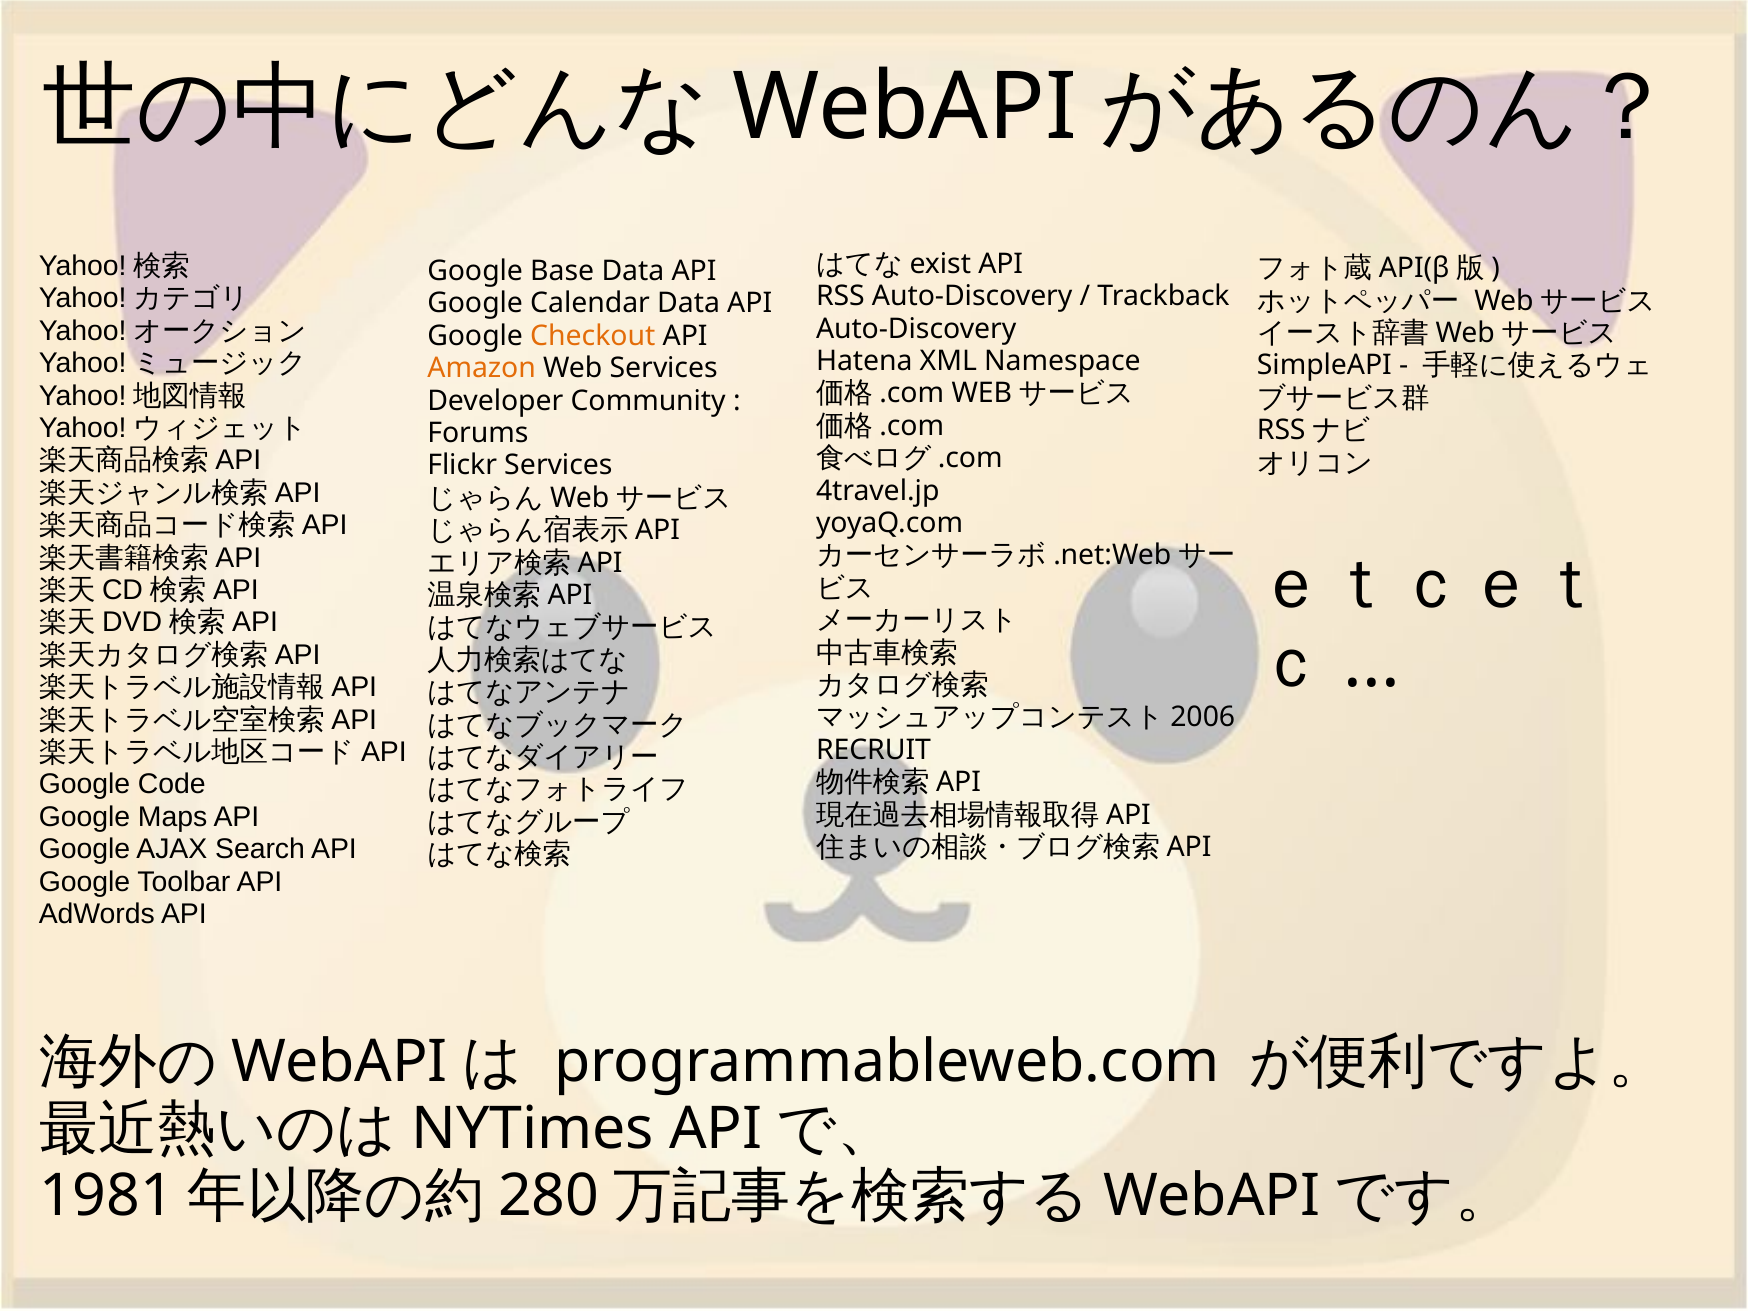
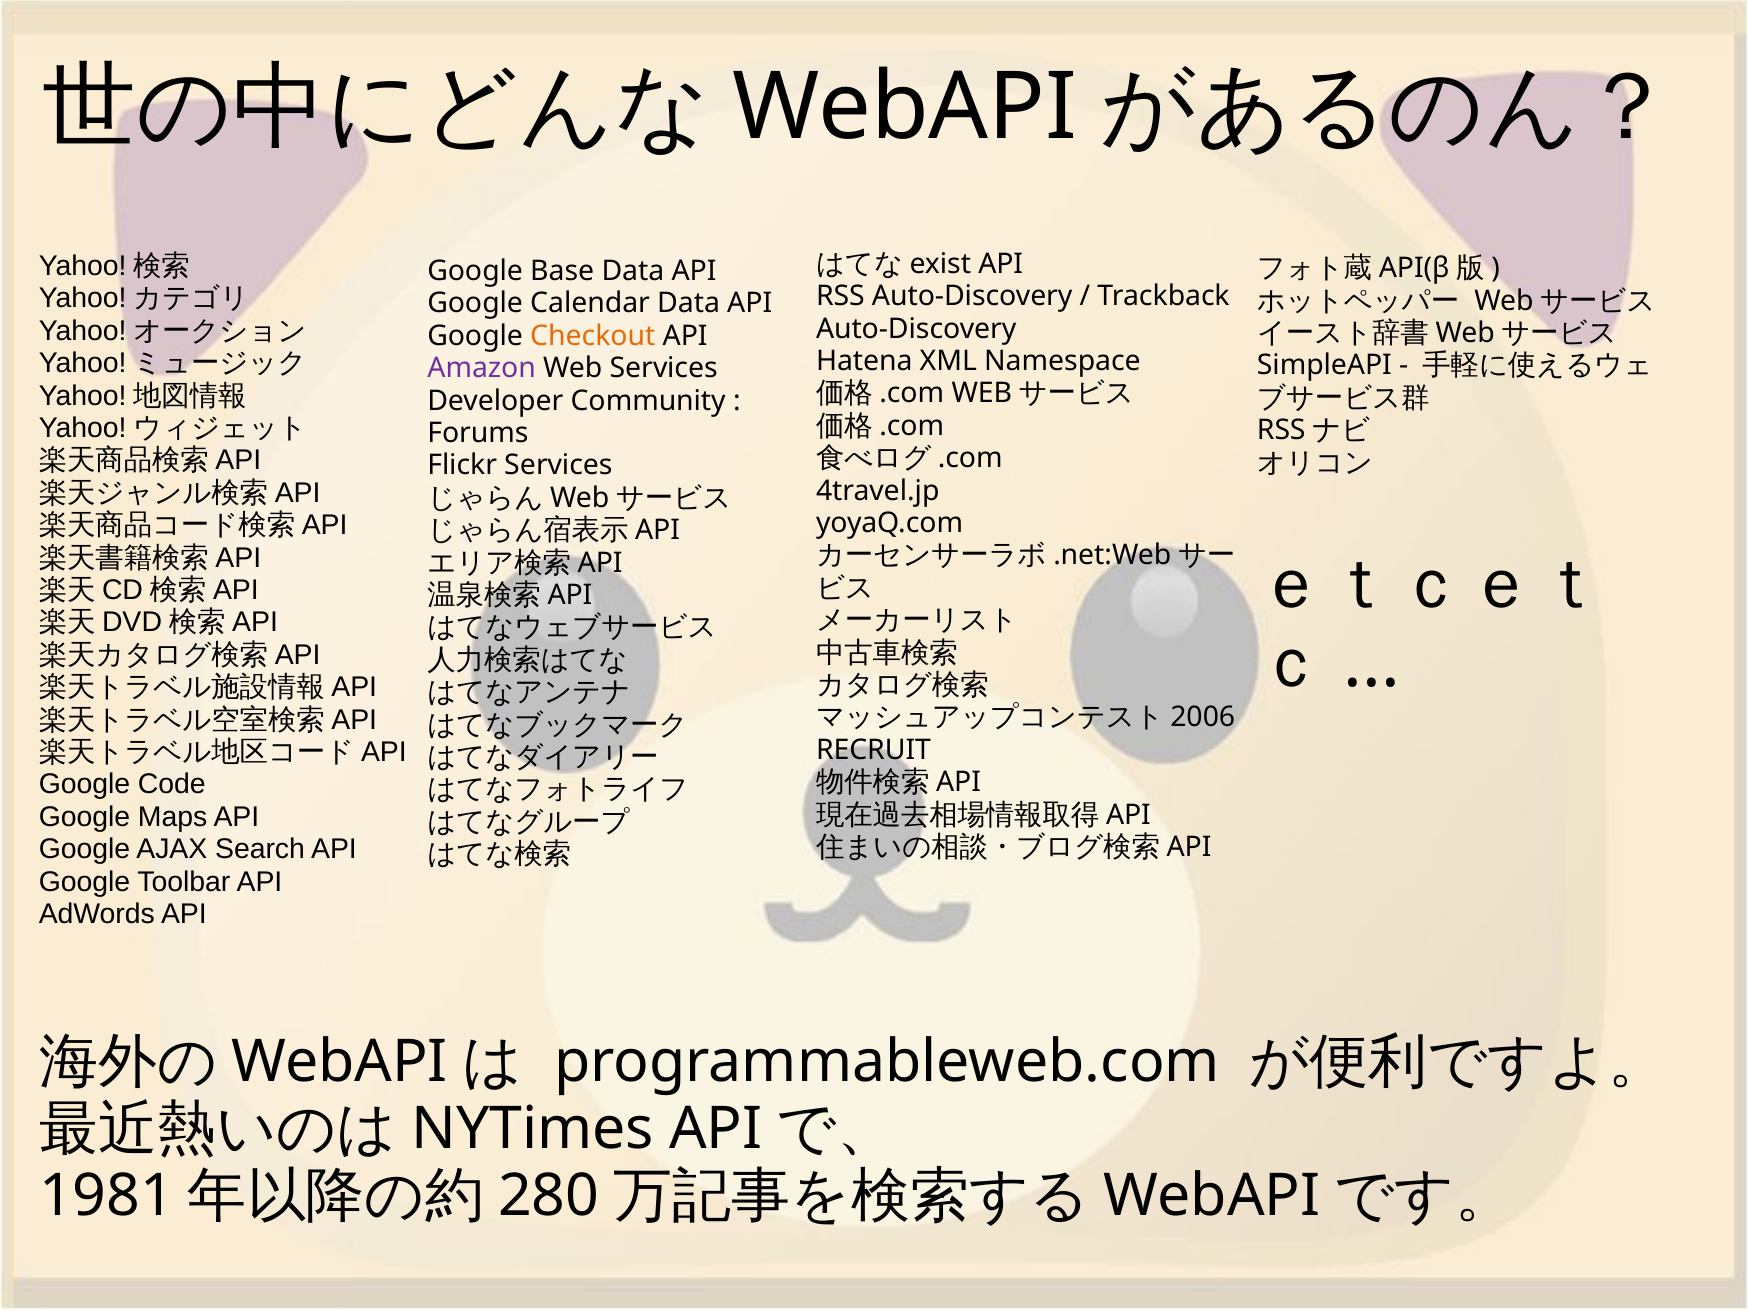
Amazon colour: orange -> purple (482, 368)
